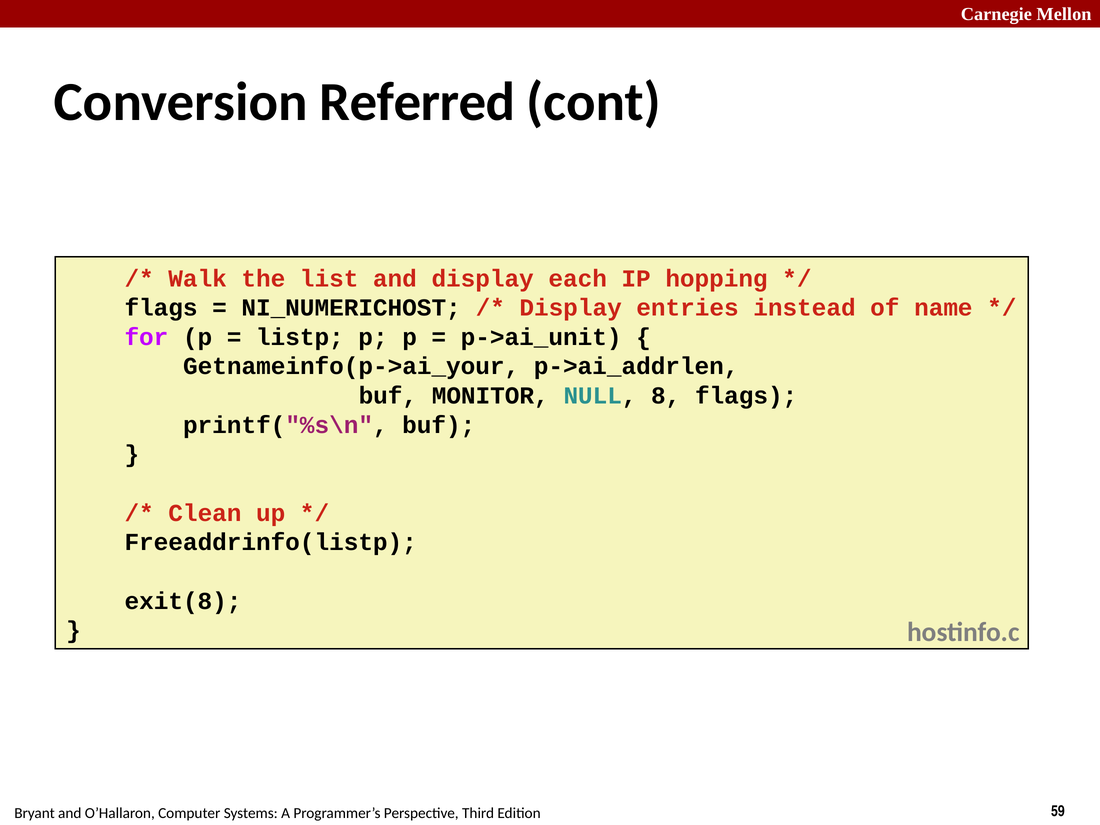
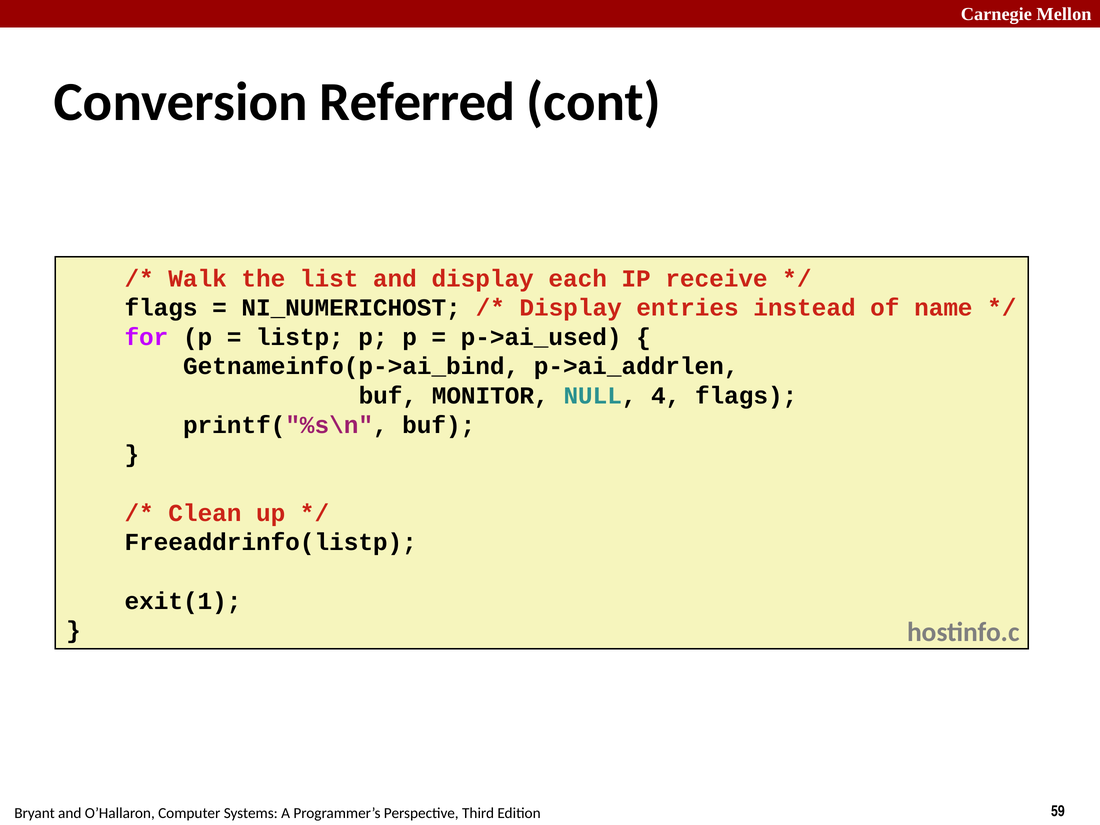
hopping: hopping -> receive (717, 278)
p->ai_unit: p->ai_unit -> p->ai_used (541, 337)
Getnameinfo(p->ai_your: Getnameinfo(p->ai_your -> Getnameinfo(p->ai_bind (351, 366)
8: 8 -> 4 (666, 396)
exit(8: exit(8 -> exit(1 (183, 601)
